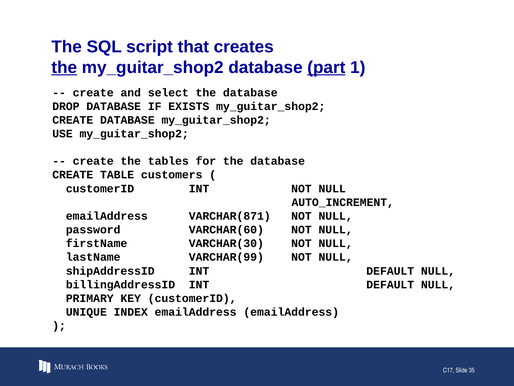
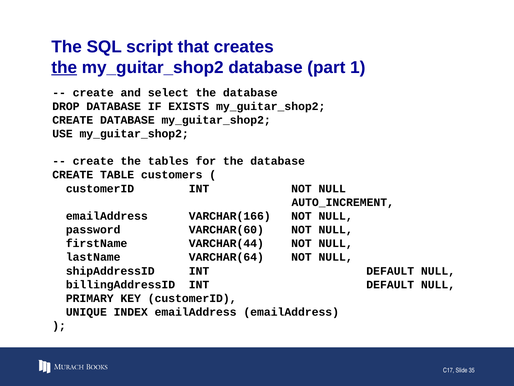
part underline: present -> none (326, 67)
VARCHAR(871: VARCHAR(871 -> VARCHAR(166 (230, 216)
VARCHAR(30: VARCHAR(30 -> VARCHAR(44 (226, 243)
VARCHAR(99: VARCHAR(99 -> VARCHAR(64 (226, 257)
